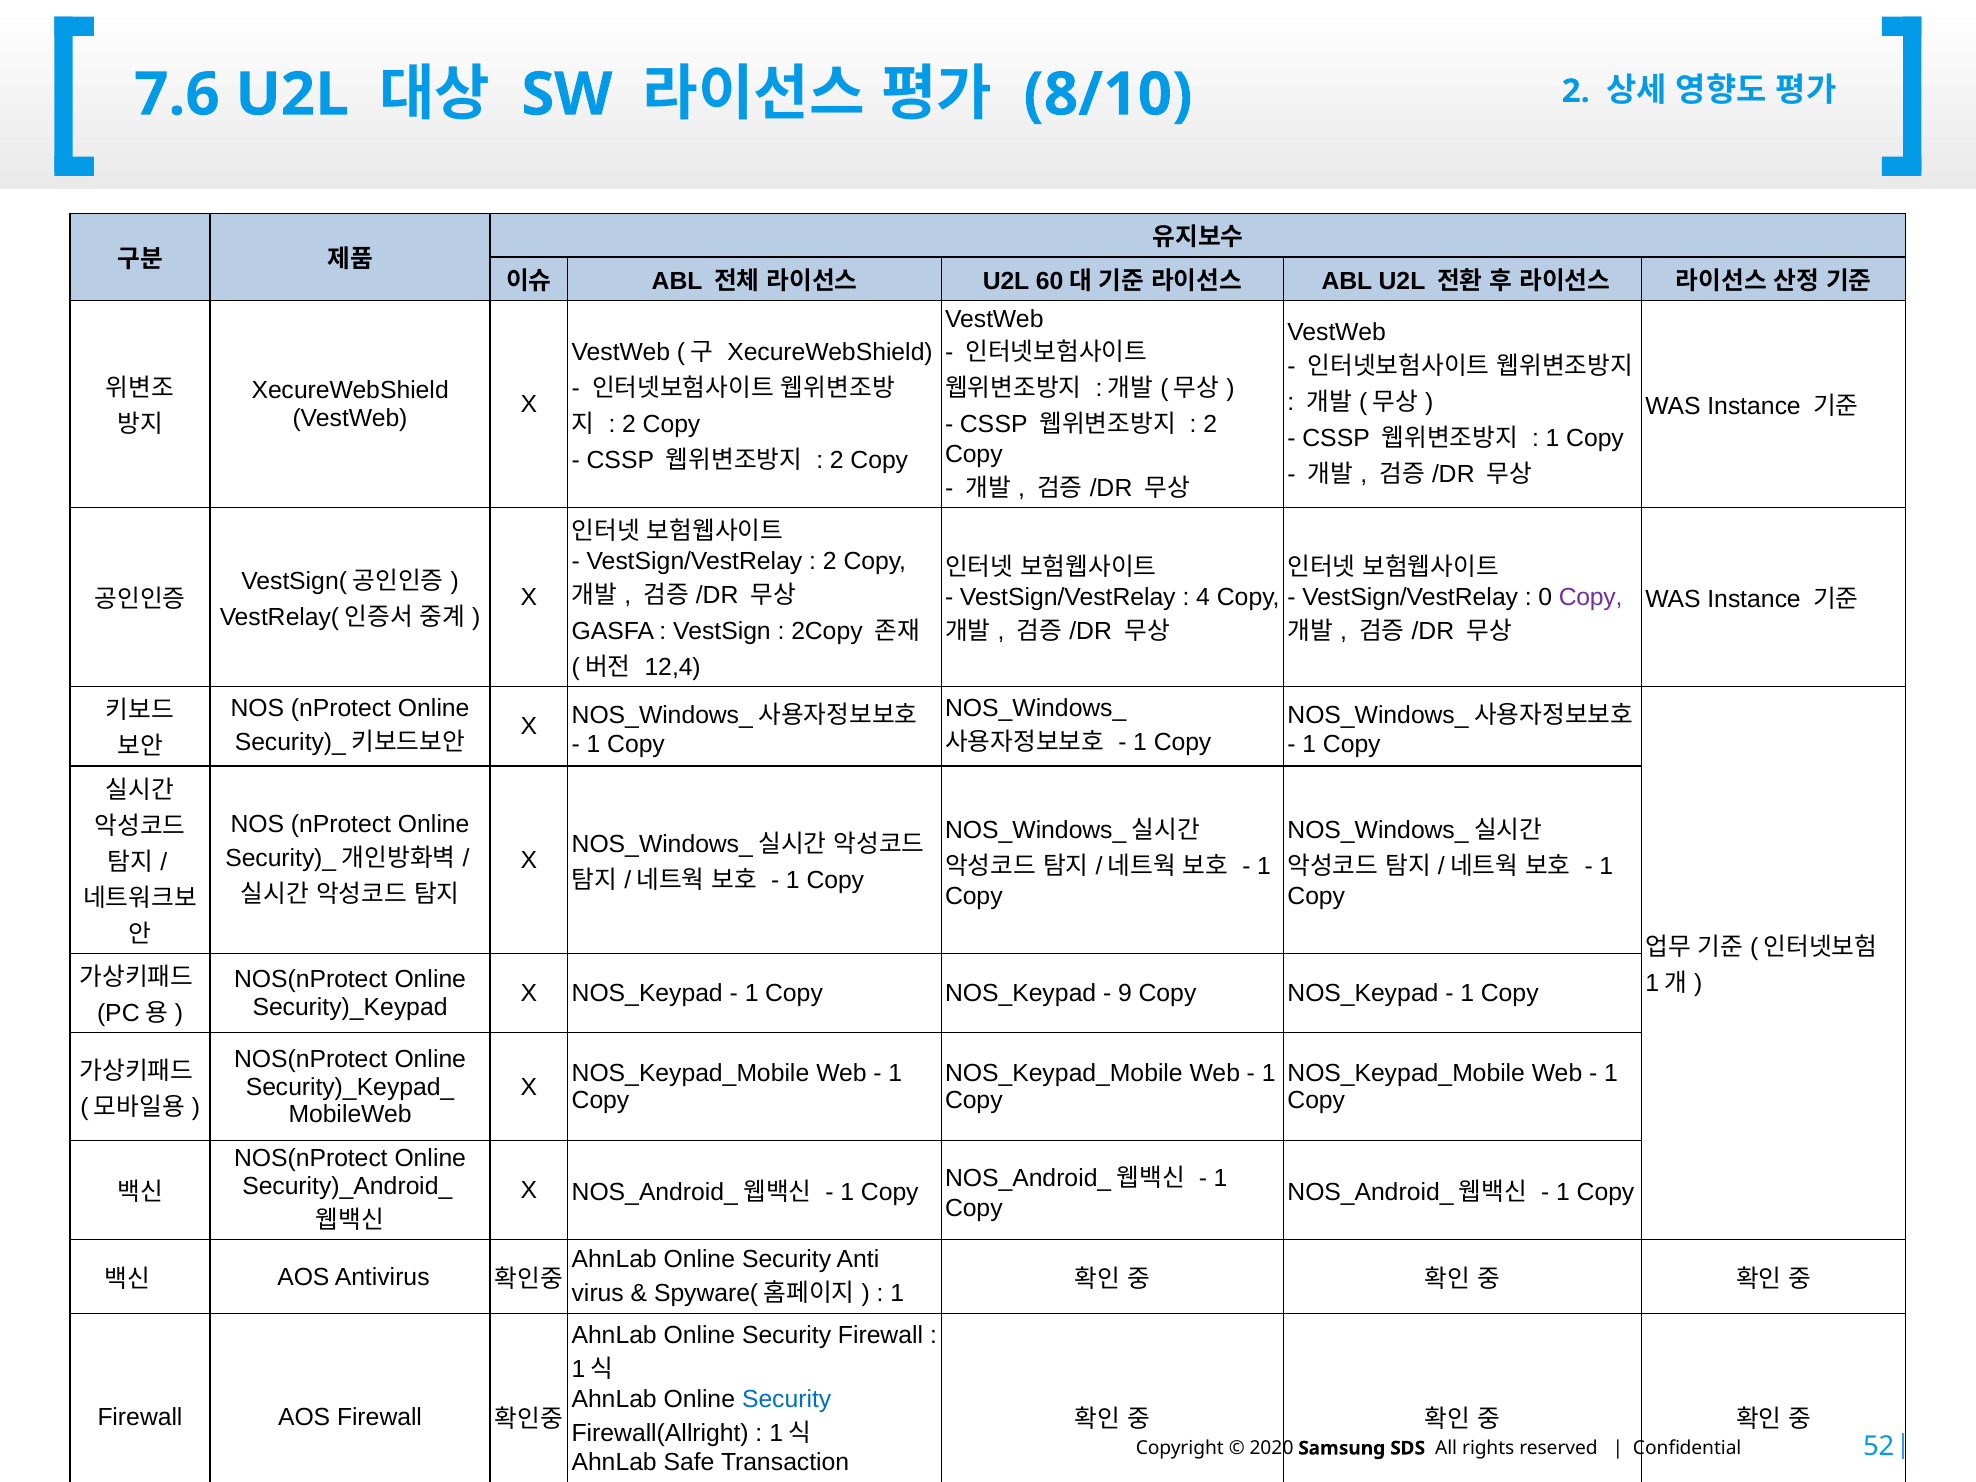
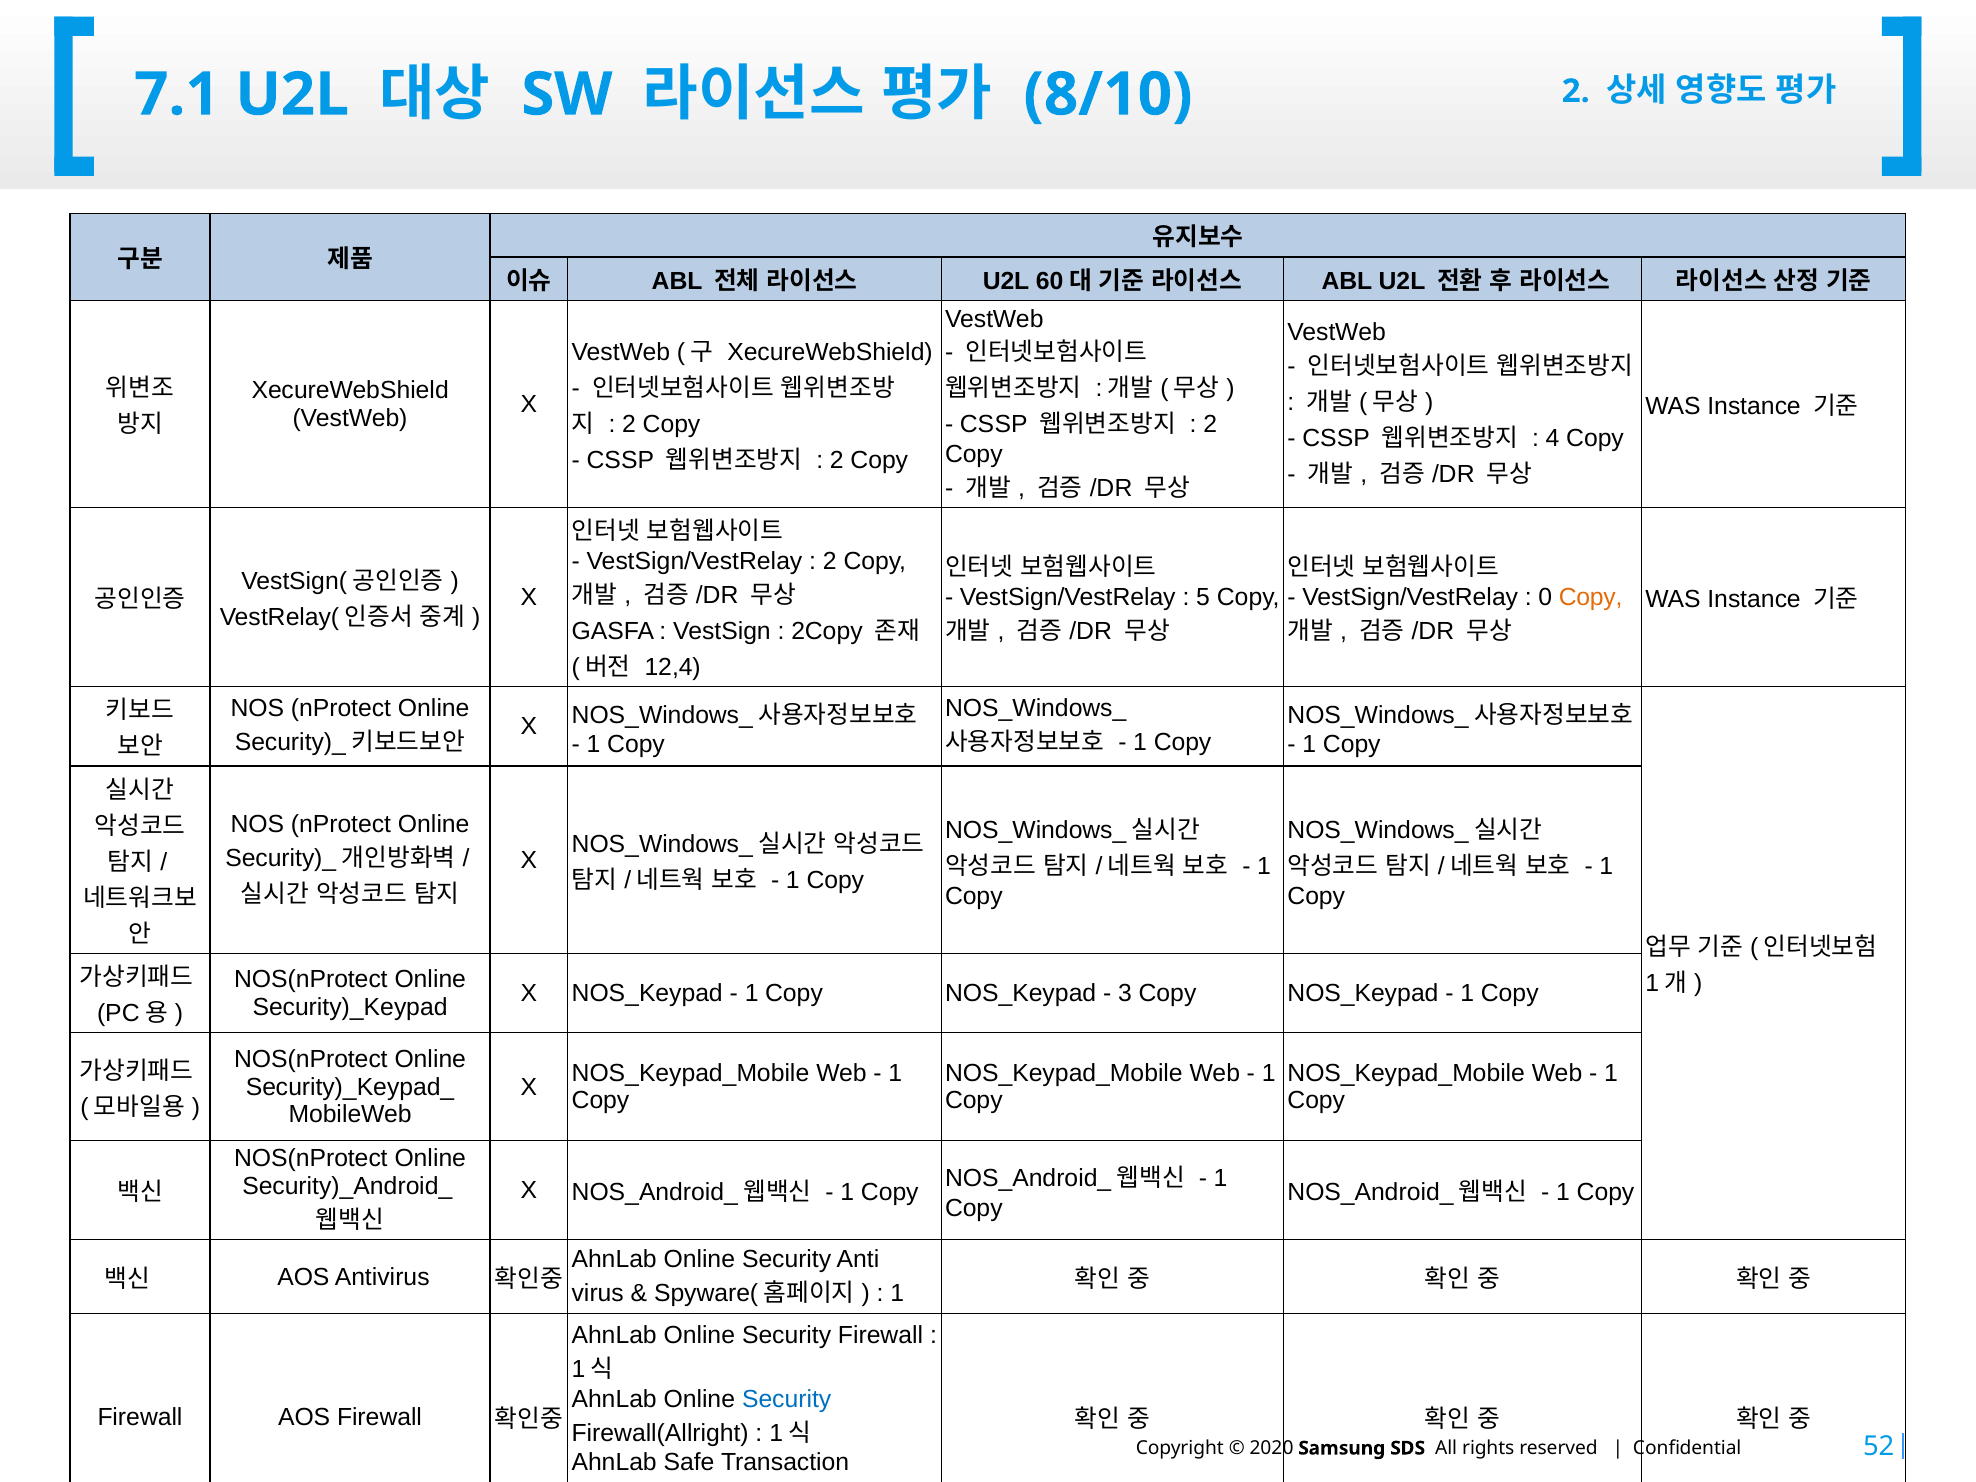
7.6: 7.6 -> 7.1 (177, 95)
1: 1 -> 4 (1552, 438)
4: 4 -> 5 (1203, 597)
Copy colour: purple -> orange (1591, 597)
9: 9 -> 3 (1125, 993)
